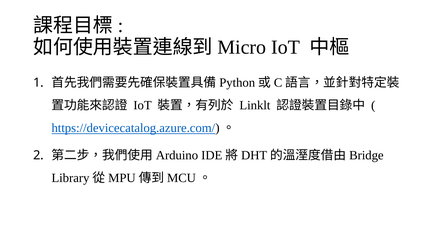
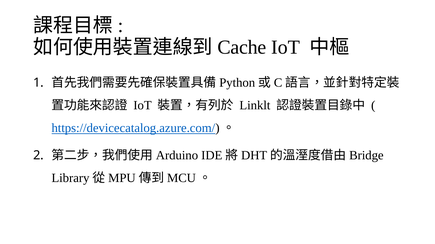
Micro: Micro -> Cache (242, 47)
